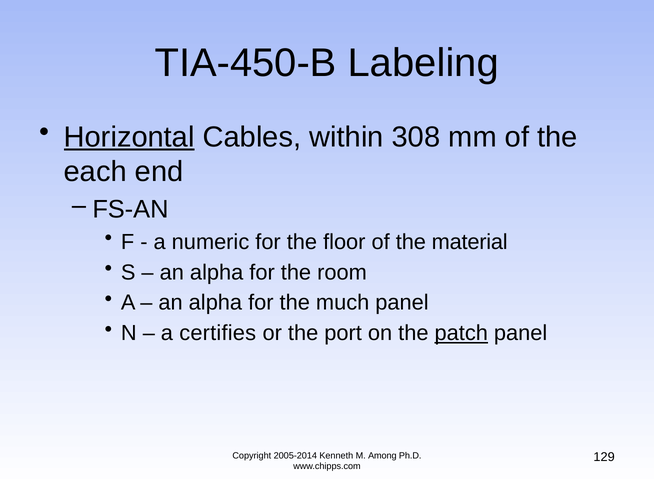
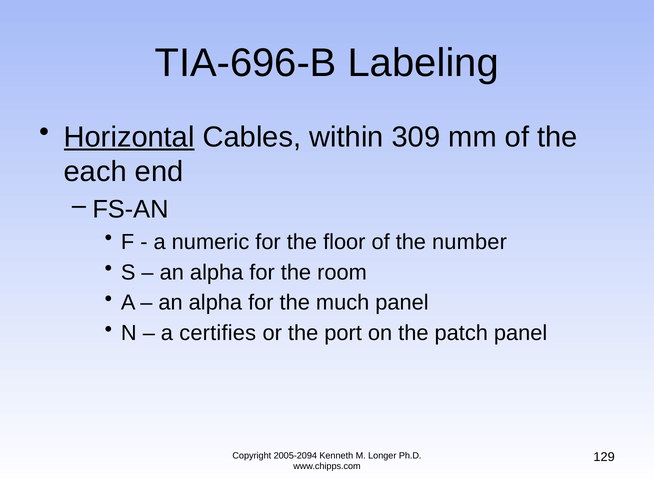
TIA-450-B: TIA-450-B -> TIA-696-B (246, 63)
308: 308 -> 309 (416, 137)
material: material -> number (469, 242)
patch underline: present -> none (461, 334)
2005-2014: 2005-2014 -> 2005-2094 (295, 456)
Among: Among -> Longer (382, 456)
